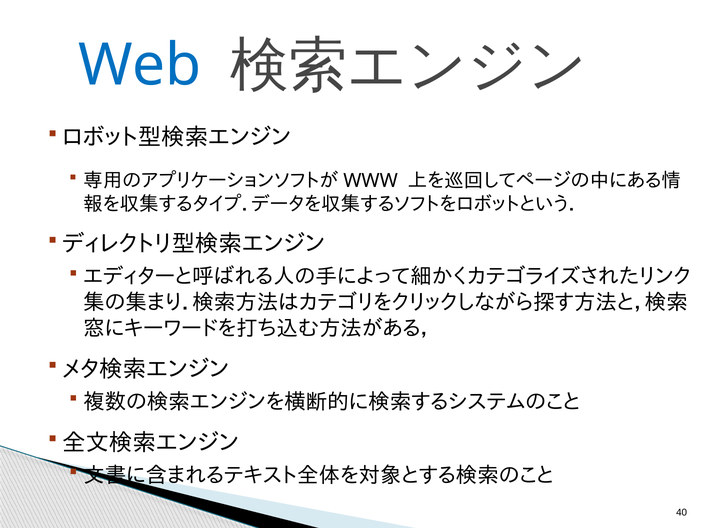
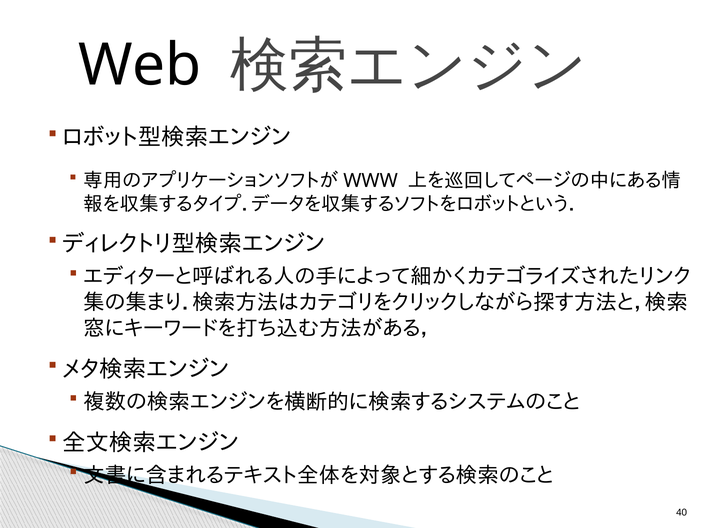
Web colour: blue -> black (140, 65)
